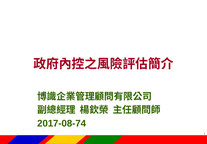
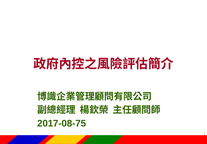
2017-08-74: 2017-08-74 -> 2017-08-75 (62, 123)
